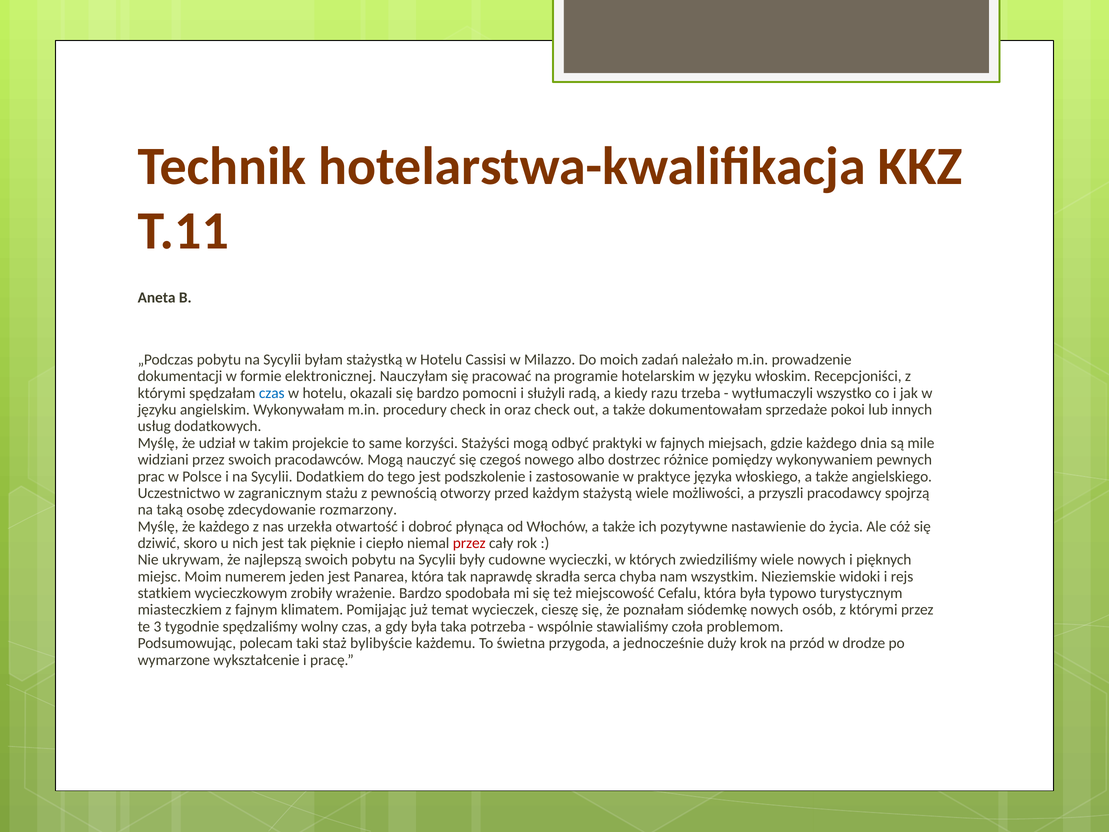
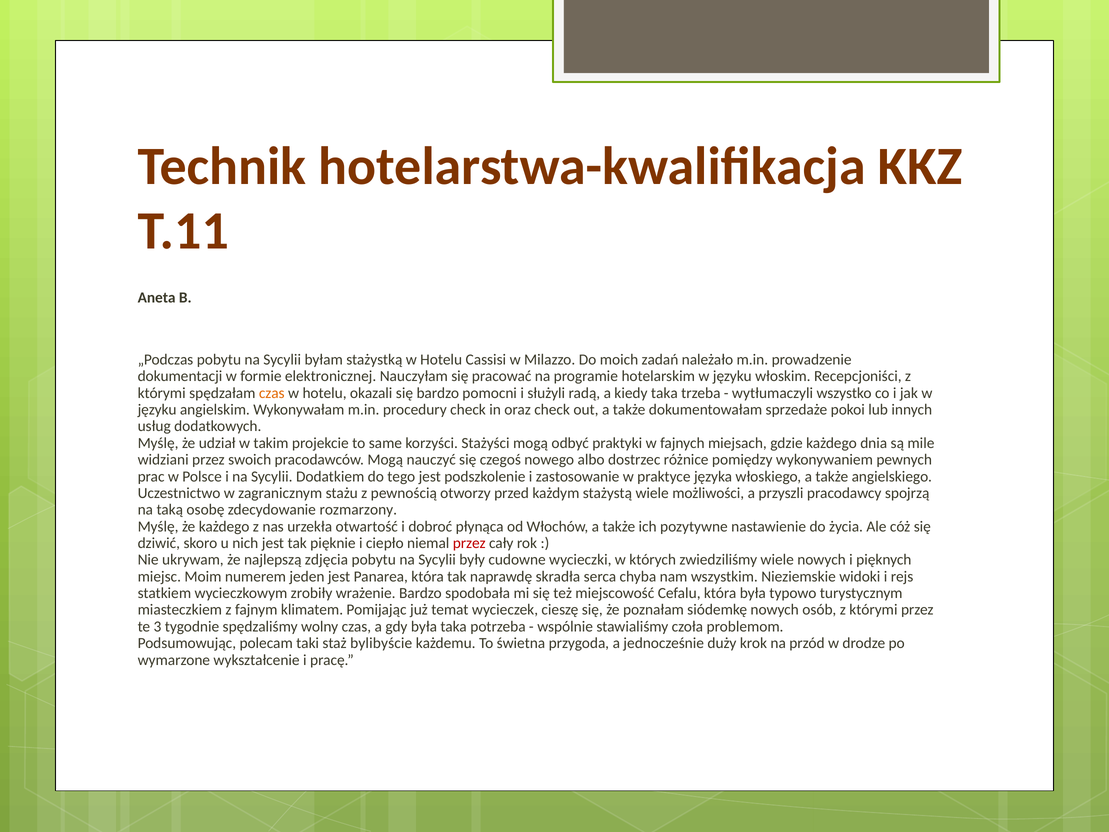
czas colour: blue -> orange (272, 393)
kiedy razu: razu -> taka (664, 393)
najlepszą swoich: swoich -> zdjęcia (326, 560)
